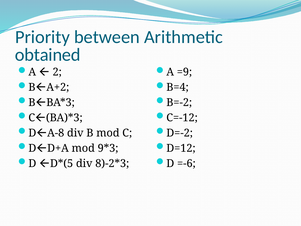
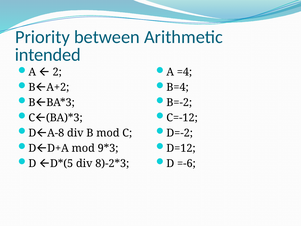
obtained: obtained -> intended (48, 55)
=9: =9 -> =4 (184, 72)
